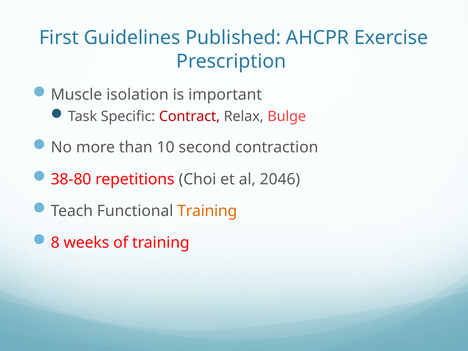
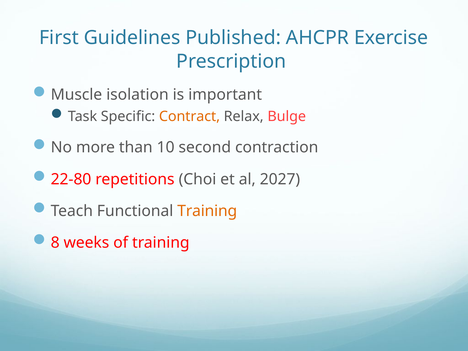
Contract colour: red -> orange (189, 116)
38-80: 38-80 -> 22-80 (71, 179)
2046: 2046 -> 2027 (280, 179)
